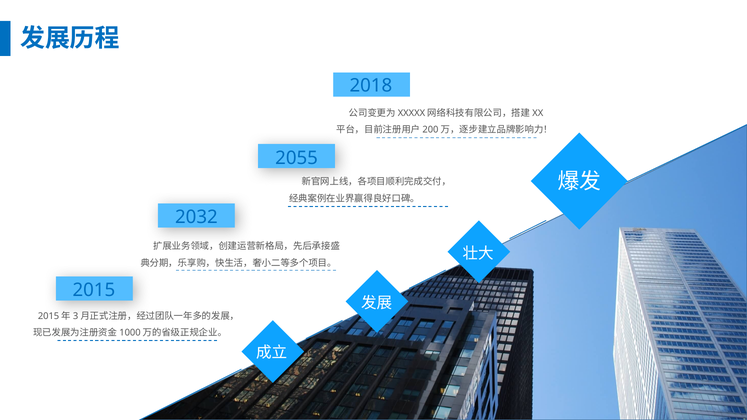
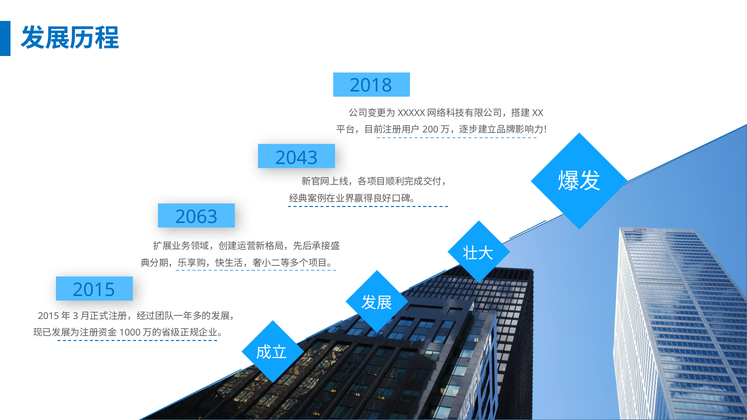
2055: 2055 -> 2043 (297, 158)
2032: 2032 -> 2063 (196, 217)
